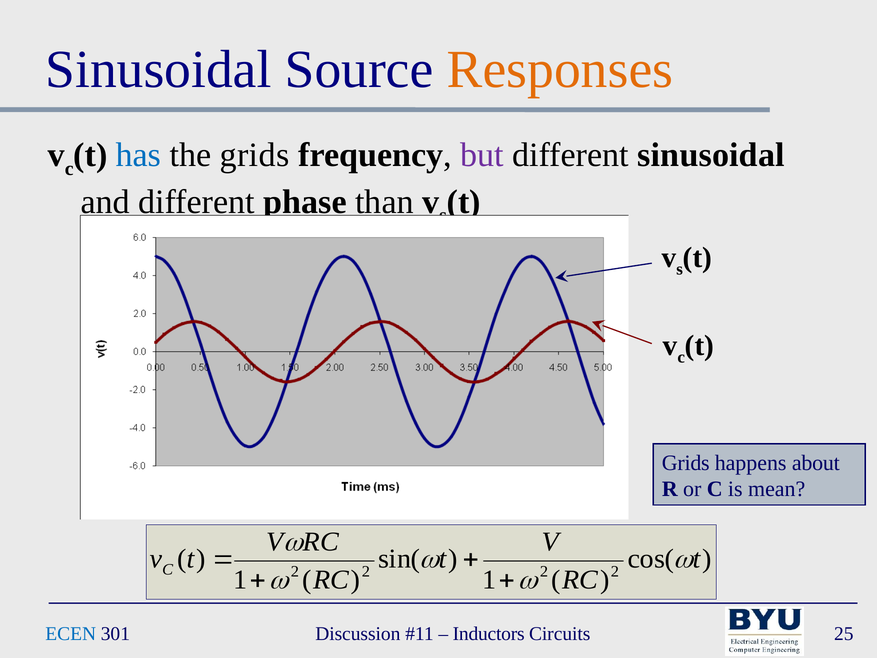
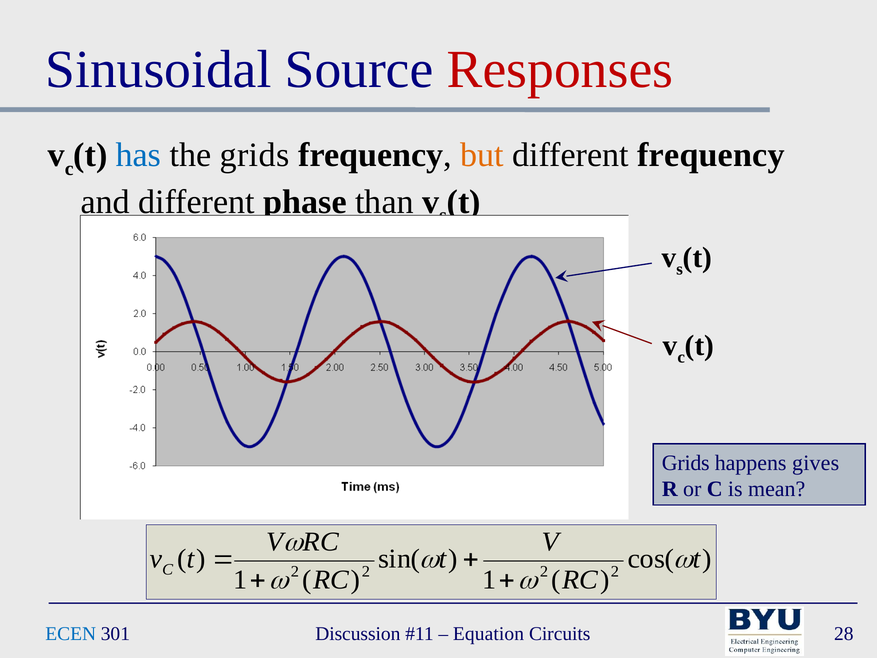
Responses colour: orange -> red (560, 69)
but colour: purple -> orange (482, 155)
different sinusoidal: sinusoidal -> frequency (711, 155)
about: about -> gives (816, 463)
Inductors: Inductors -> Equation (489, 634)
25: 25 -> 28 (844, 634)
